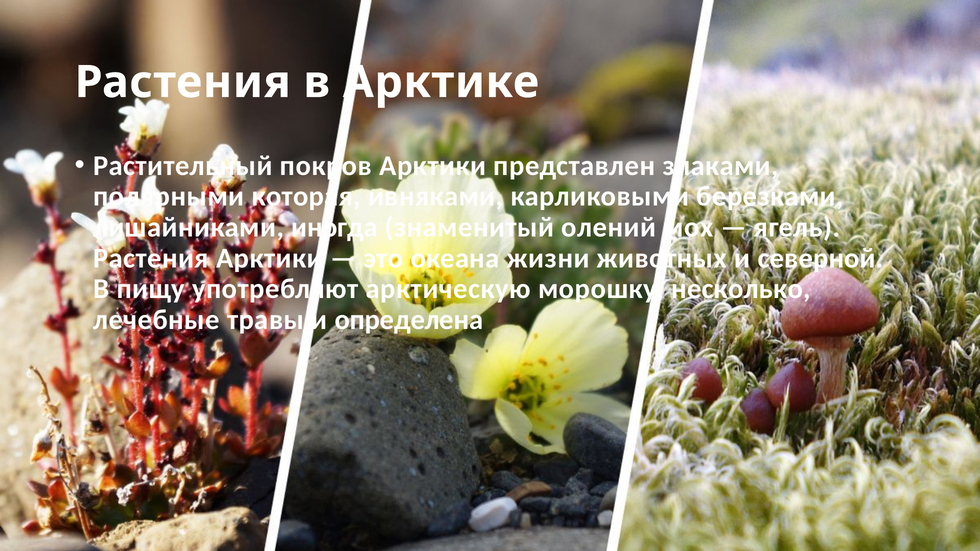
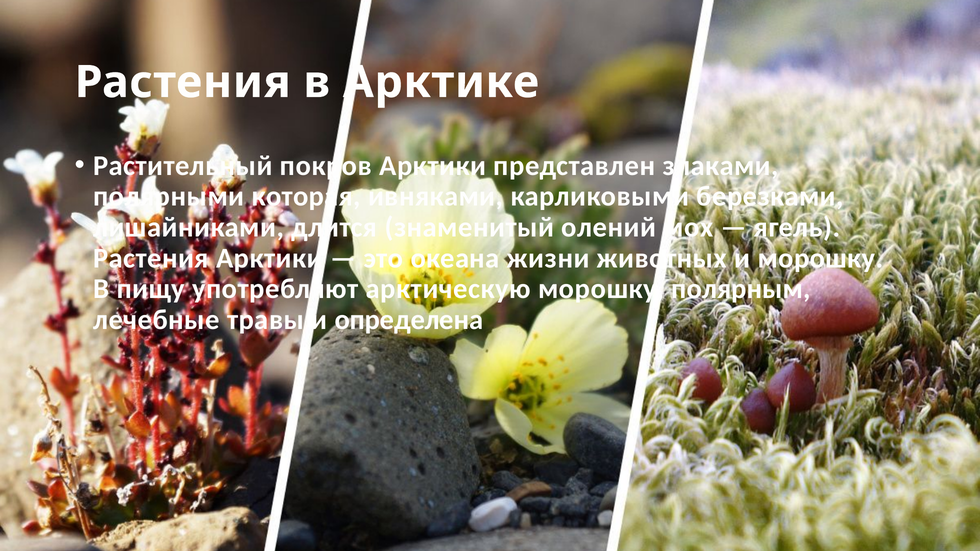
иногда: иногда -> длится (334, 227)
и северной: северной -> морошку (821, 258)
несколько: несколько -> полярным (741, 289)
